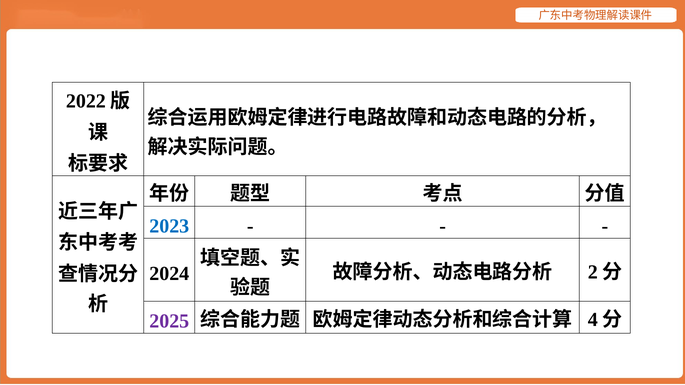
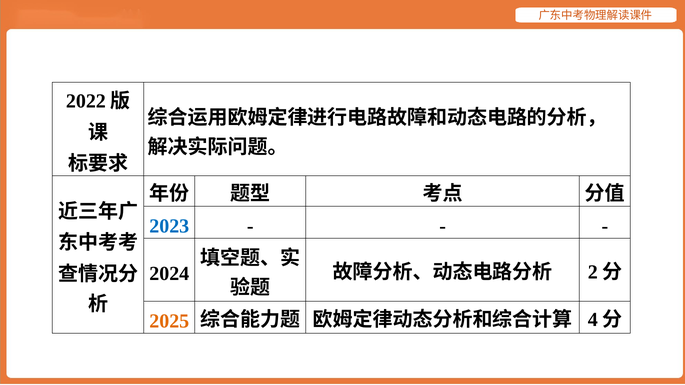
2025 colour: purple -> orange (169, 321)
